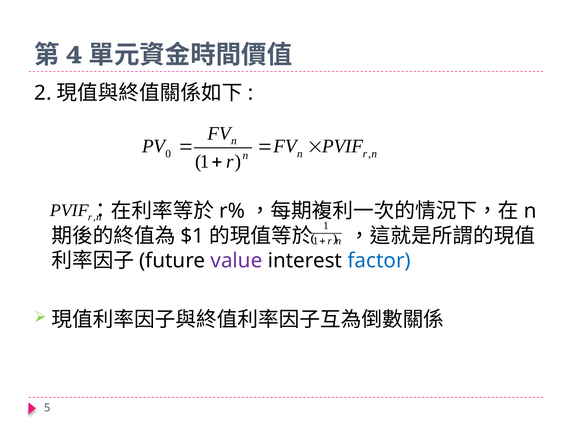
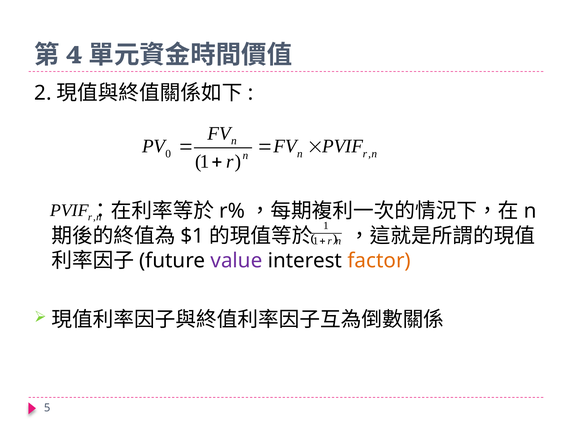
factor colour: blue -> orange (379, 261)
